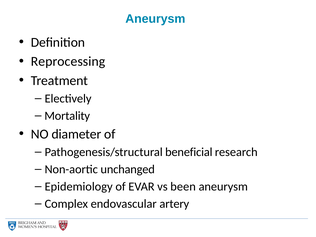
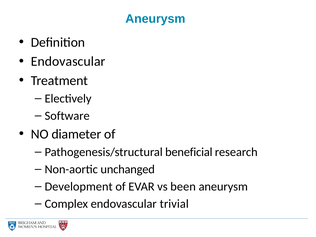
Reprocessing: Reprocessing -> Endovascular (68, 61)
Mortality: Mortality -> Software (67, 116)
Epidemiology: Epidemiology -> Development (79, 187)
artery: artery -> trivial (174, 204)
